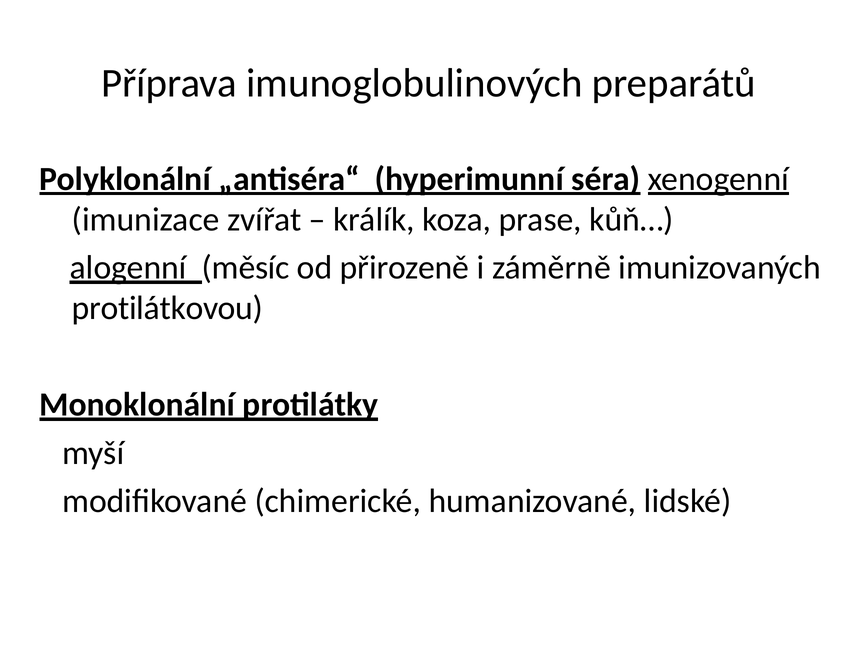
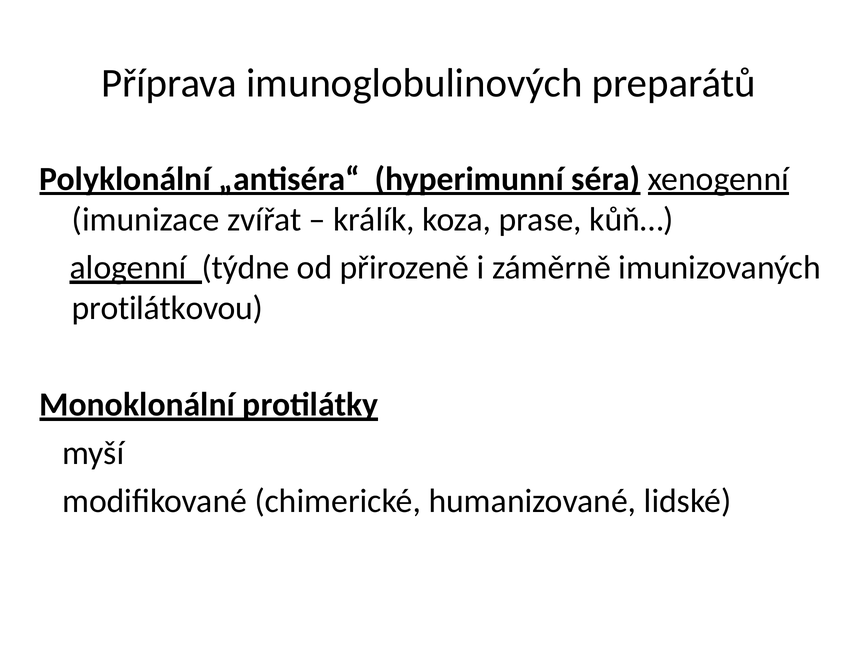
měsíc: měsíc -> týdne (246, 267)
